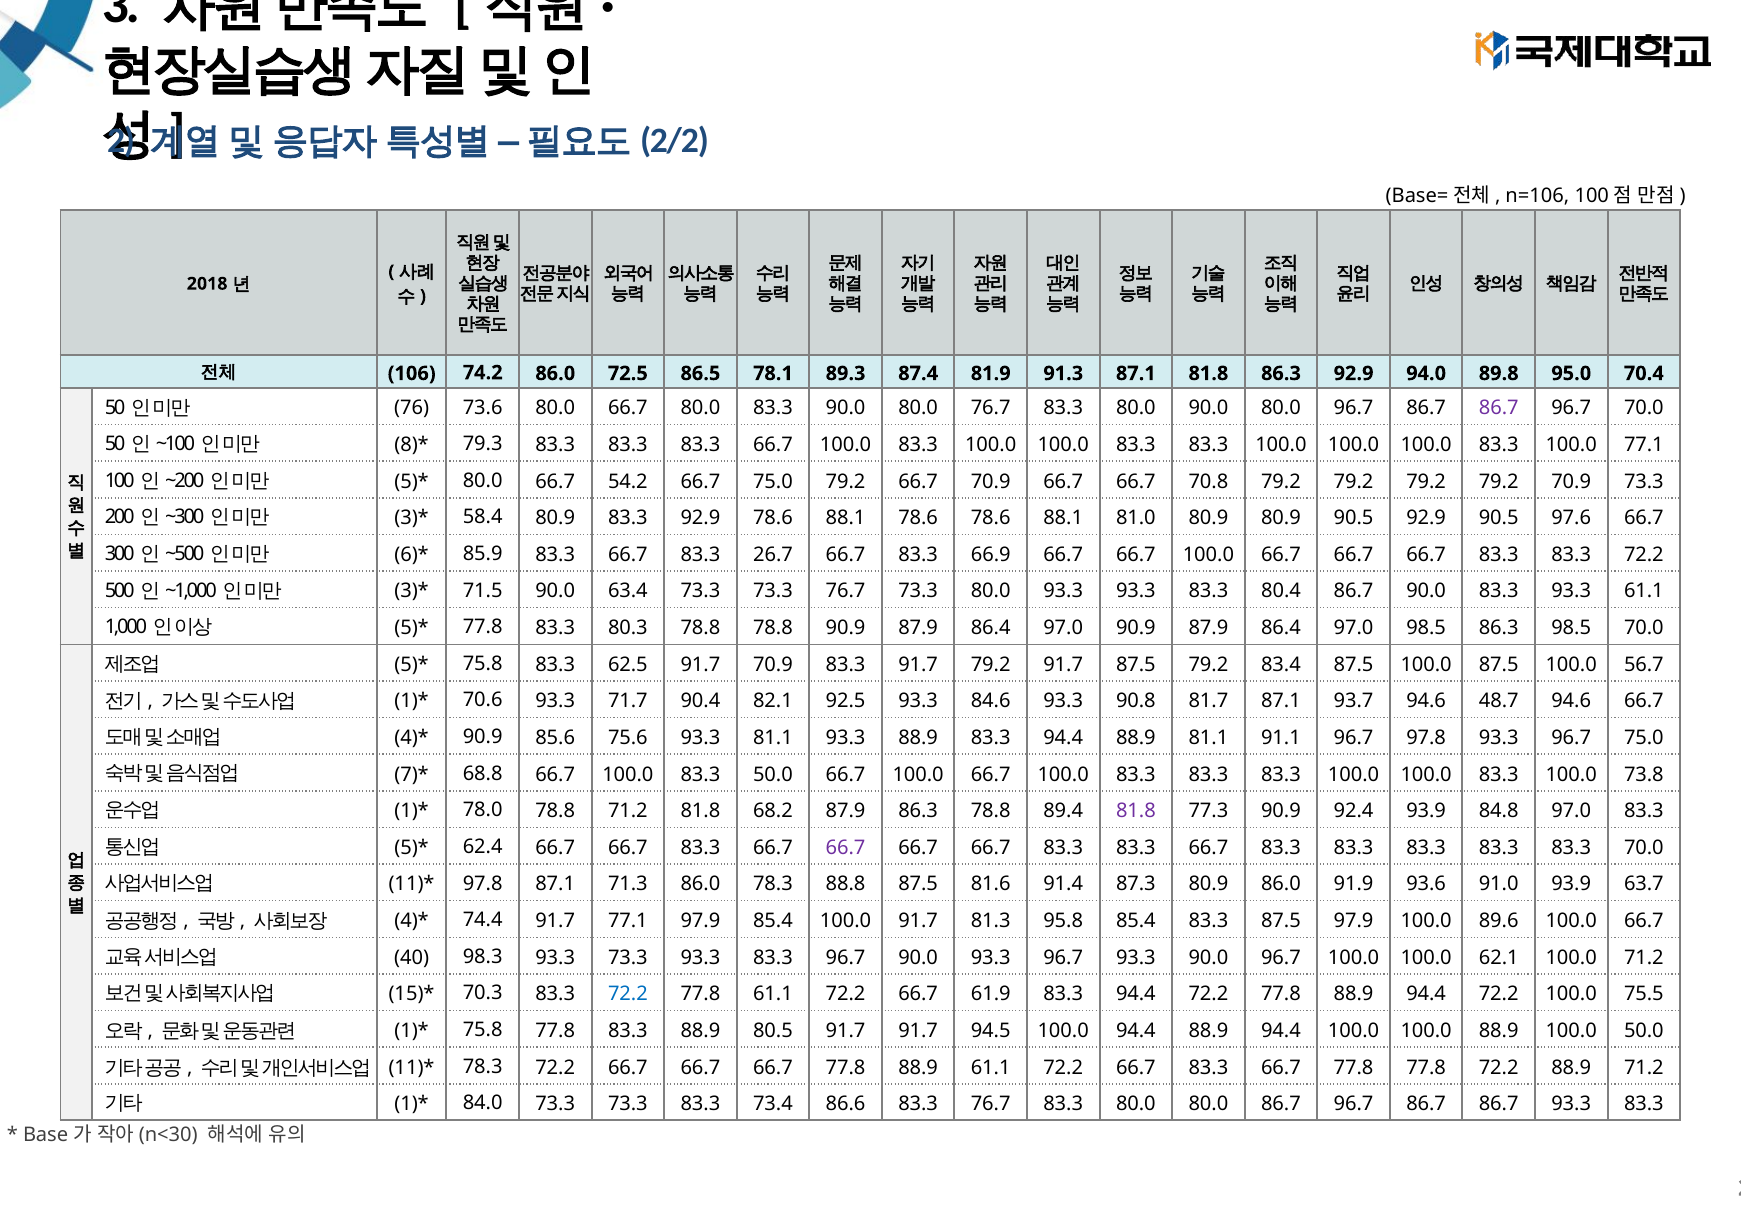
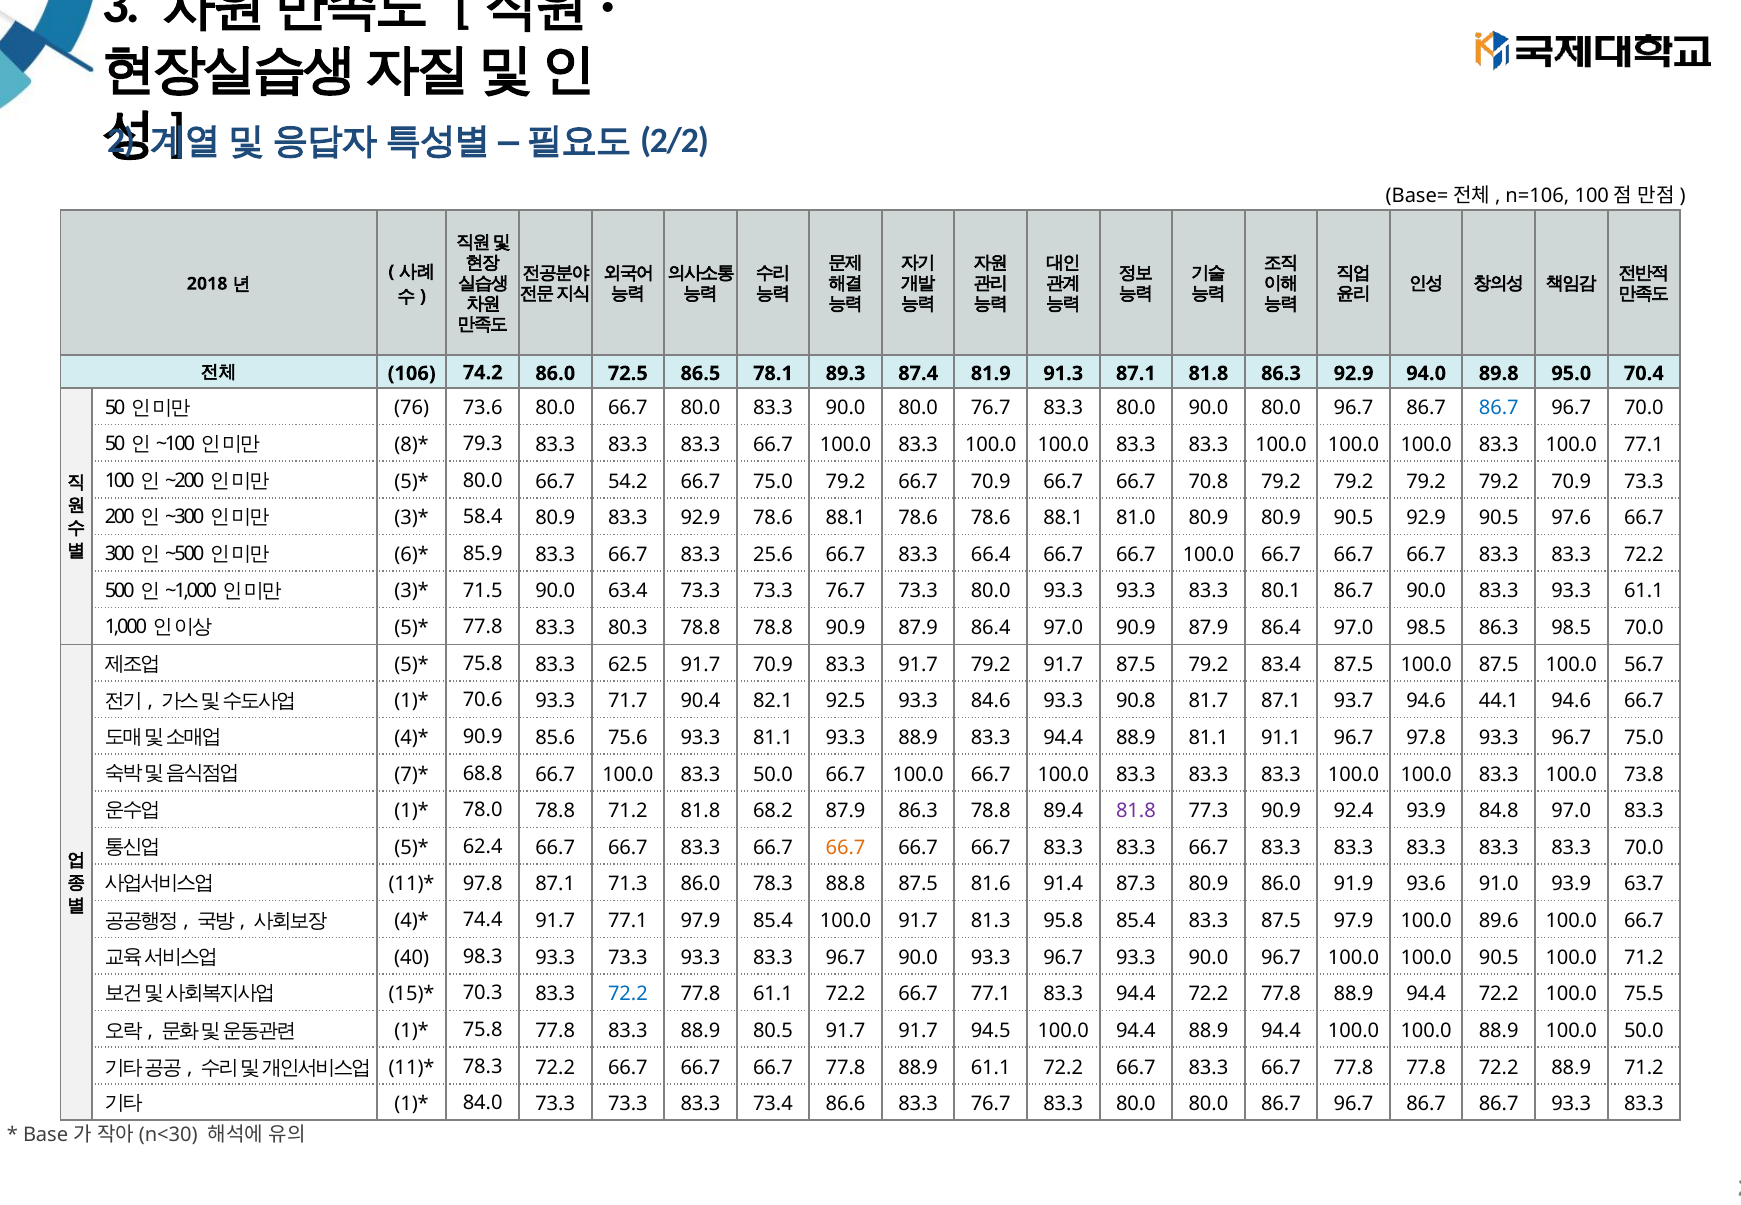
86.7 colour: purple -> blue (1499, 408)
26.7: 26.7 -> 25.6 (773, 555)
66.9: 66.9 -> 66.4 (991, 555)
80.4: 80.4 -> 80.1 (1281, 591)
48.7: 48.7 -> 44.1 (1499, 701)
66.7 colour: purple -> orange (846, 848)
100.0 62.1: 62.1 -> 90.5 (1499, 958)
66.7 61.9: 61.9 -> 77.1 (991, 994)
